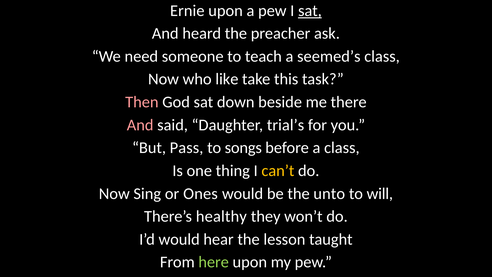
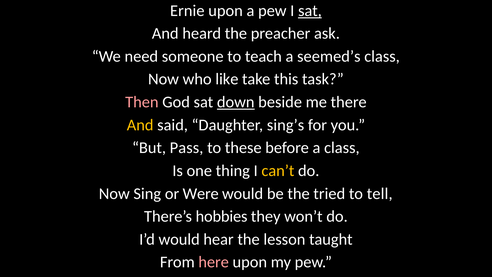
down underline: none -> present (236, 102)
And colour: pink -> yellow (140, 125)
trial’s: trial’s -> sing’s (286, 125)
songs: songs -> these (243, 148)
Ones: Ones -> Were (201, 193)
unto: unto -> tried (329, 193)
will: will -> tell (380, 193)
healthy: healthy -> hobbies (222, 216)
here colour: light green -> pink (214, 262)
